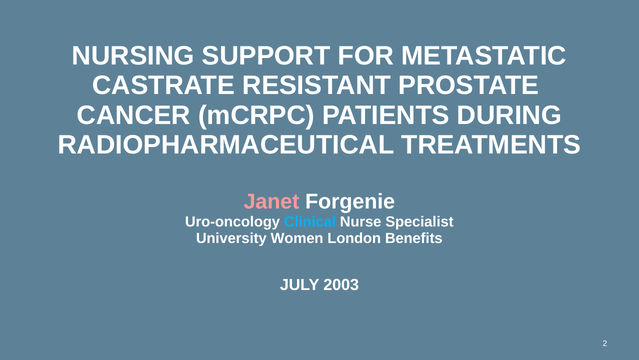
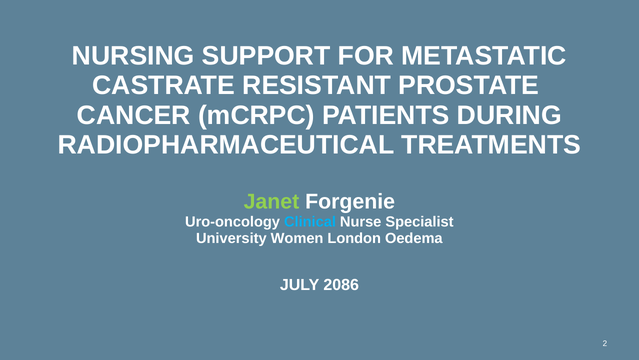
Janet colour: pink -> light green (271, 201)
Benefits: Benefits -> Oedema (414, 238)
2003: 2003 -> 2086 (341, 285)
